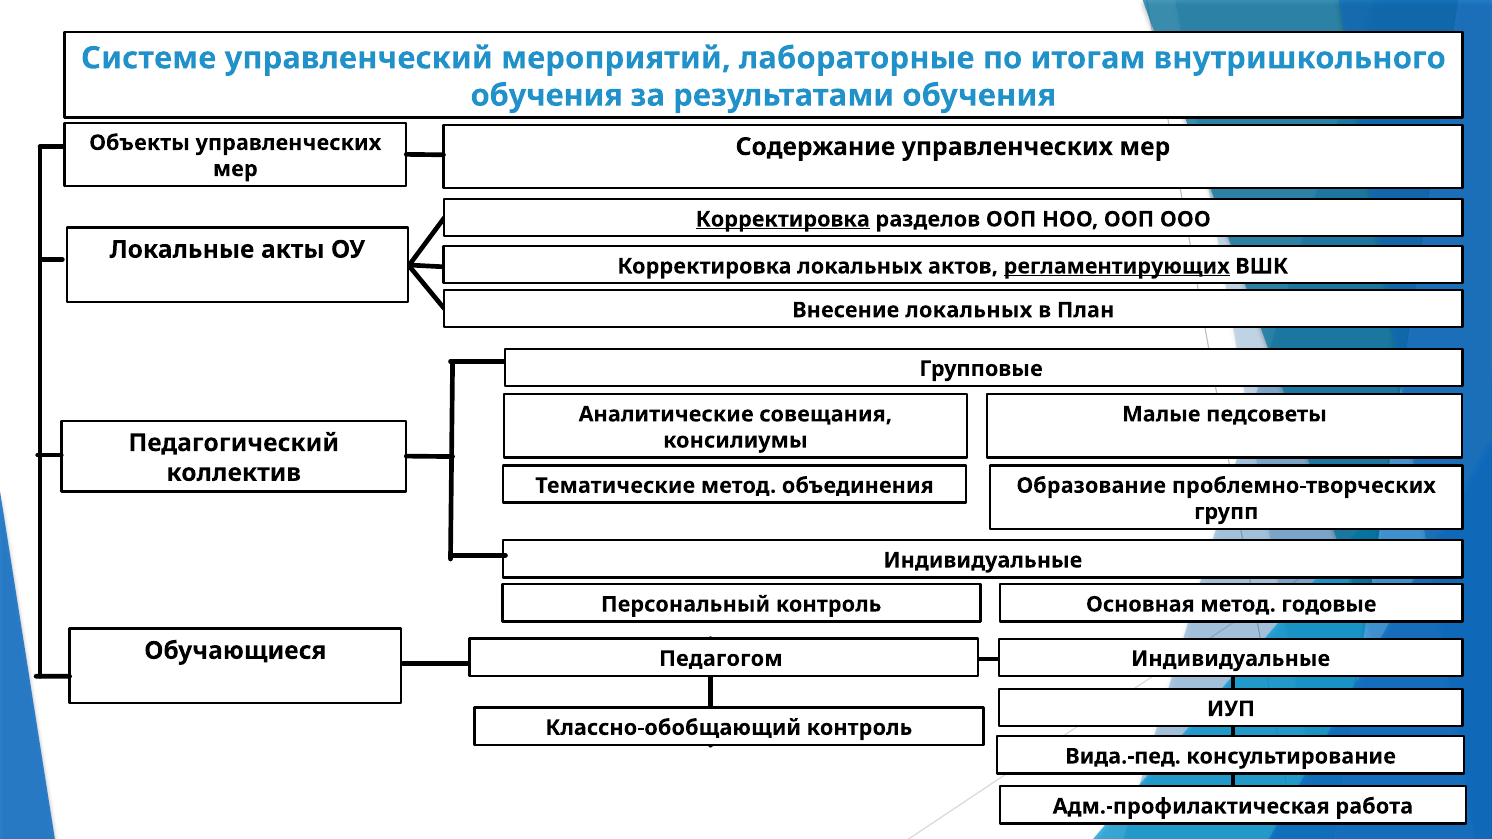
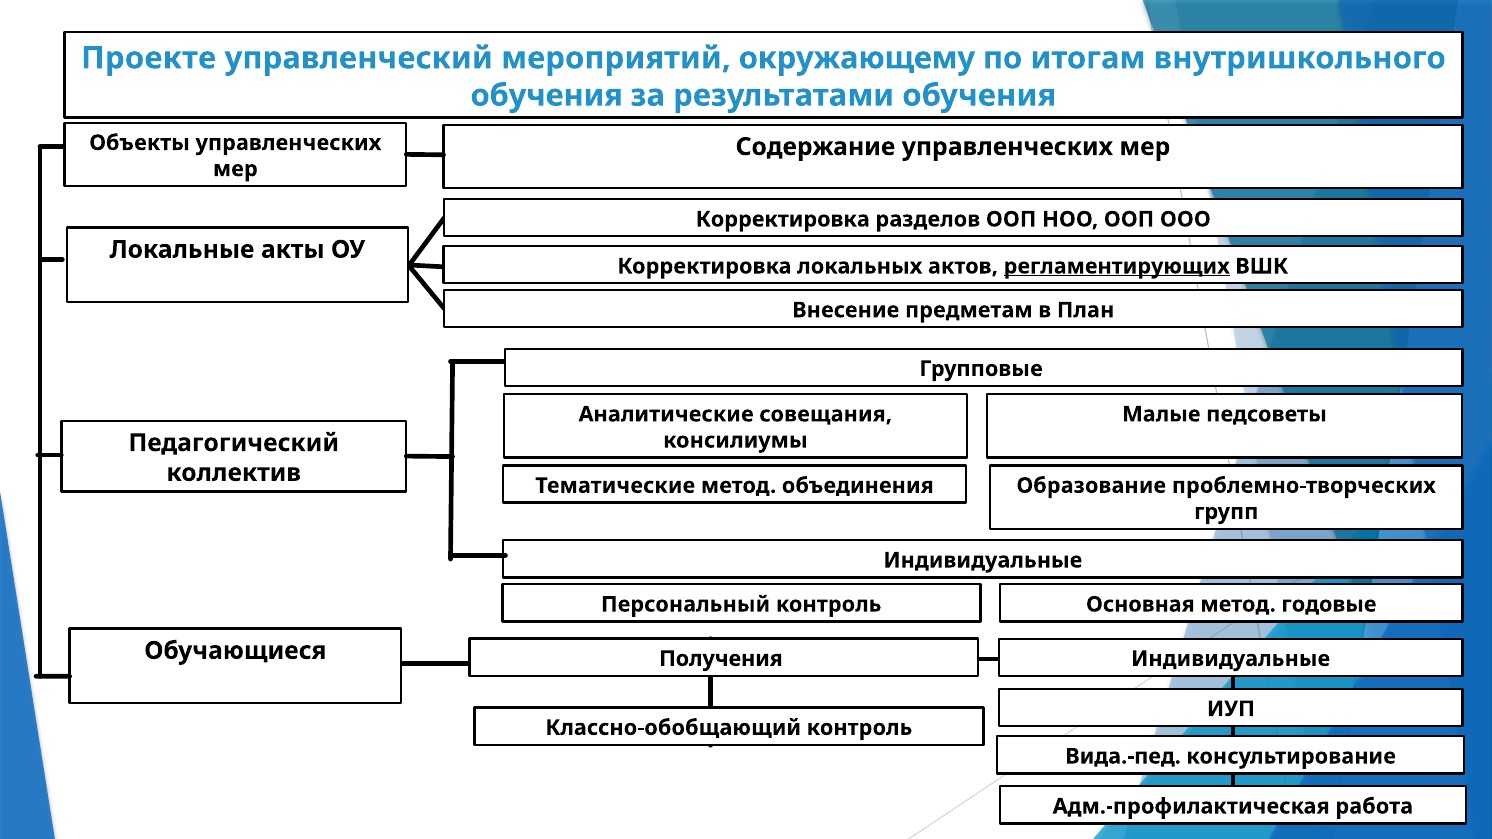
Системе: Системе -> Проекте (149, 58)
лабораторные: лабораторные -> окружающему (857, 58)
Корректировка underline: present -> none (783, 219)
Внесение локальных: локальных -> предметам (969, 310)
Педагогом: Педагогом -> Получения (721, 659)
